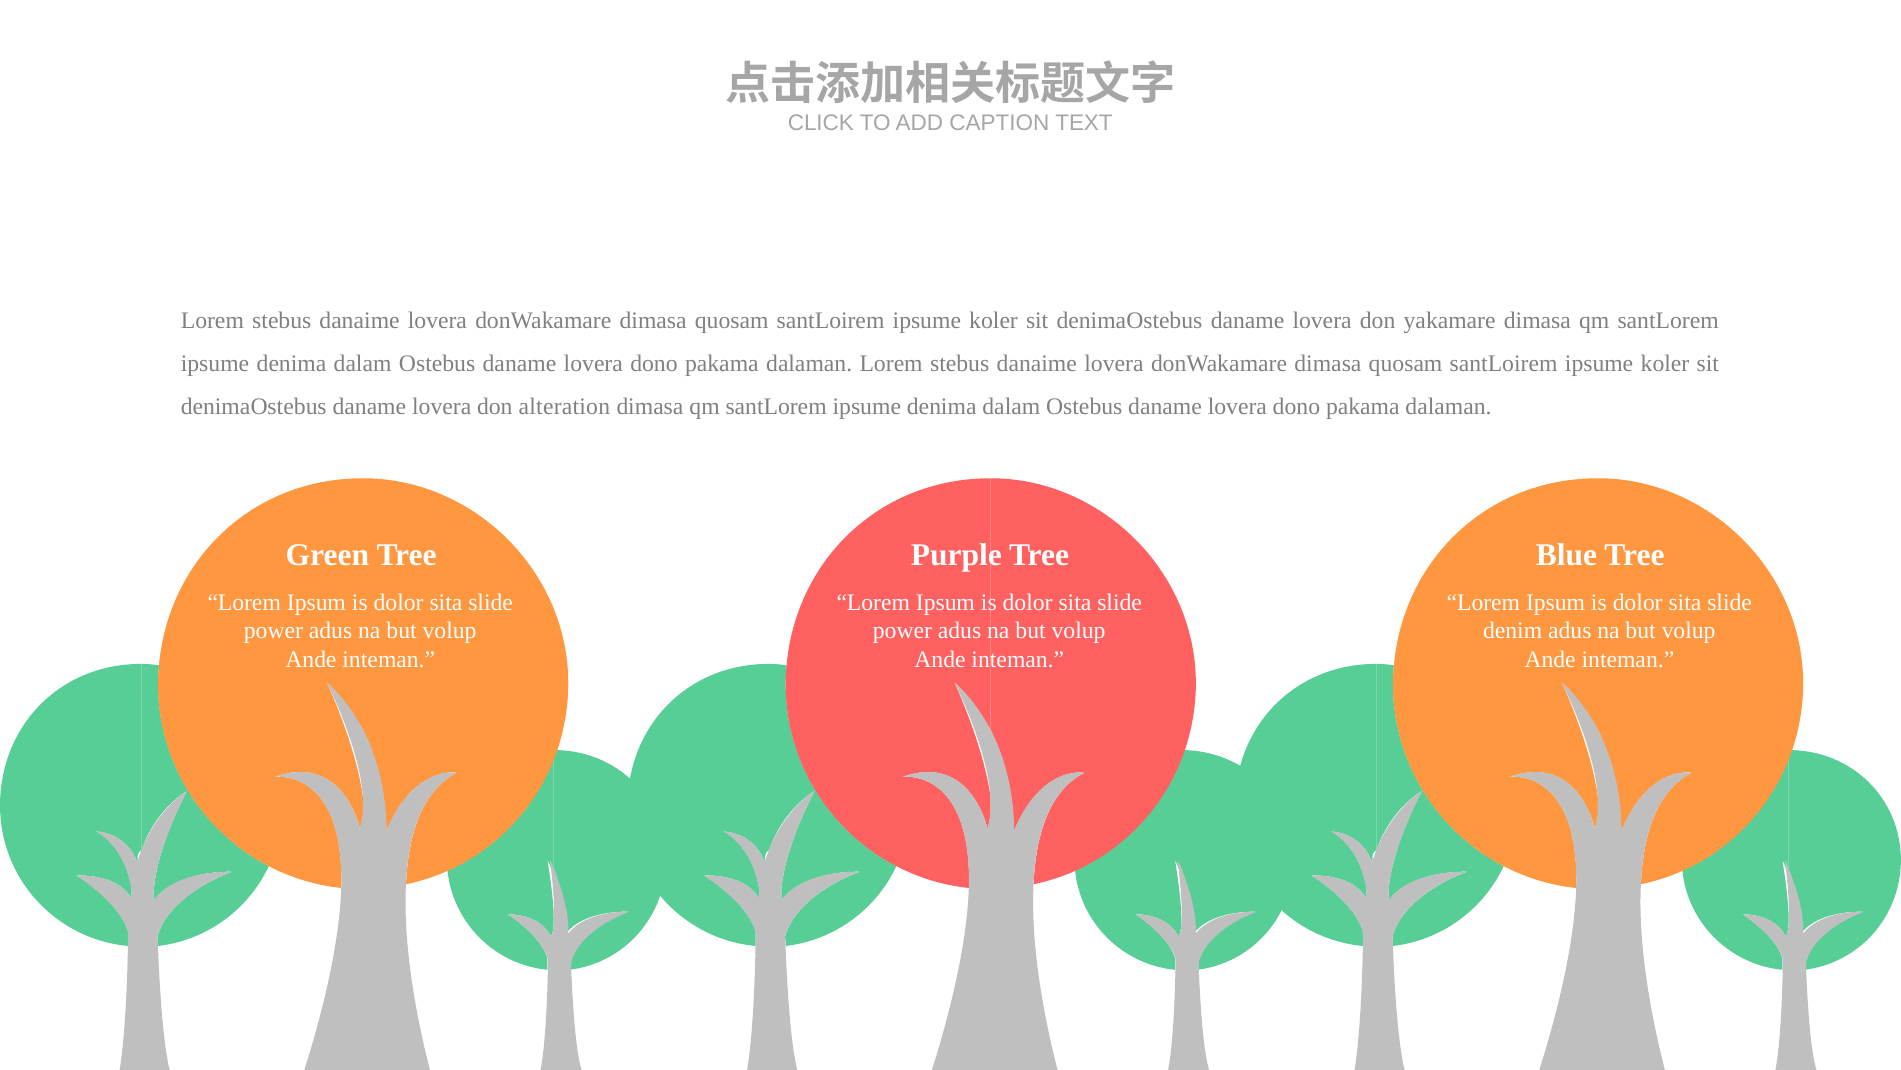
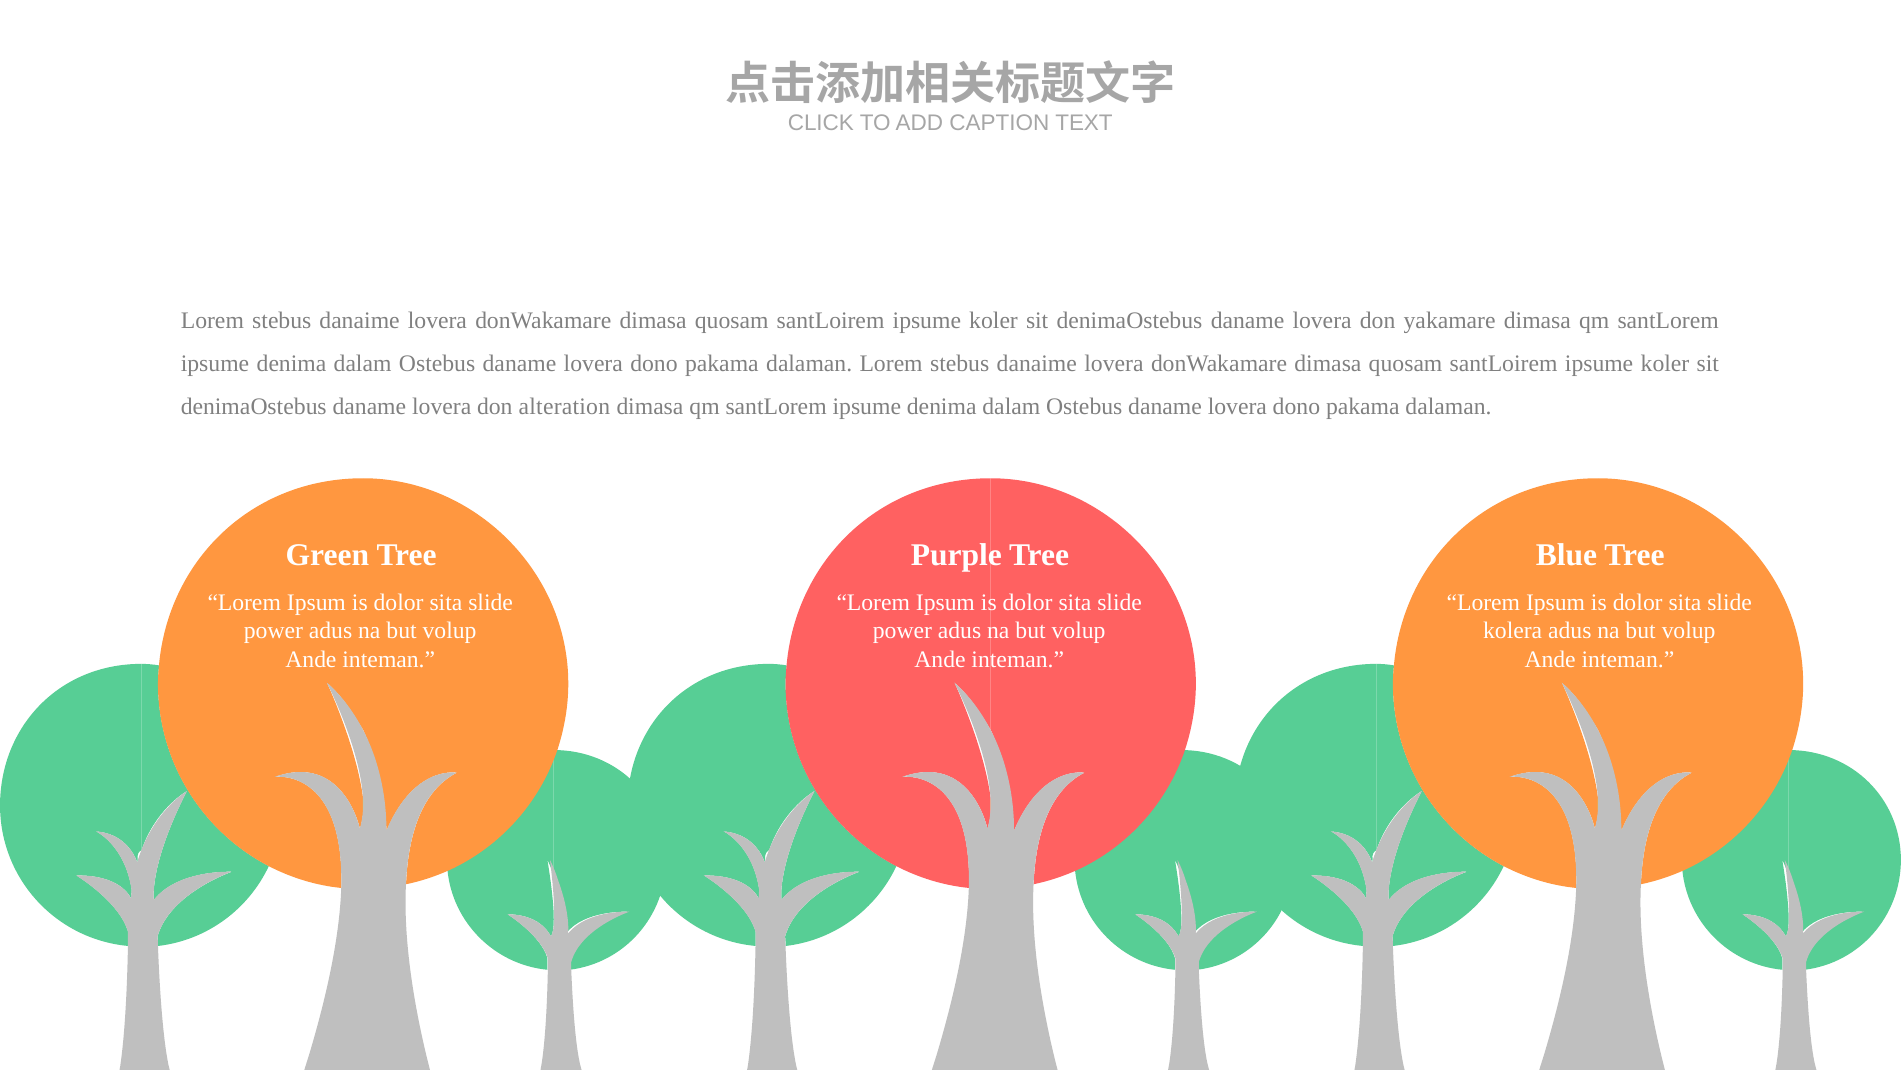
denim: denim -> kolera (1513, 631)
